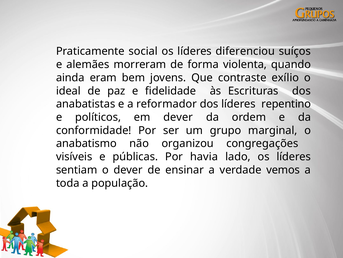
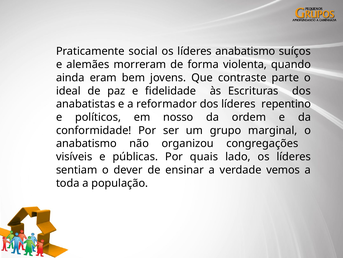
líderes diferenciou: diferenciou -> anabatismo (245, 51)
exílio: exílio -> parte (285, 77)
em dever: dever -> nosso (178, 117)
havia: havia -> quais (204, 156)
